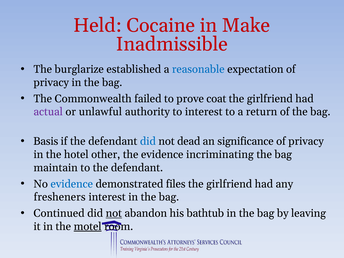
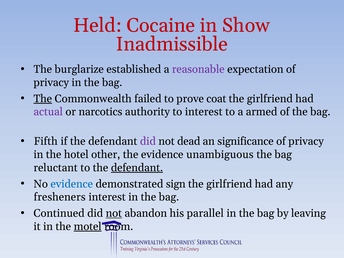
Make: Make -> Show (246, 25)
reasonable colour: blue -> purple (198, 69)
The underline: none -> present (43, 99)
unlawful: unlawful -> narcotics (100, 112)
return: return -> armed (262, 112)
Basis: Basis -> Fifth (46, 141)
did colour: blue -> purple (148, 141)
incriminating: incriminating -> unambiguous (220, 154)
maintain: maintain -> reluctant (56, 168)
defendant underline: none -> present (137, 168)
files: files -> sign (176, 184)
bathtub: bathtub -> parallel (205, 213)
